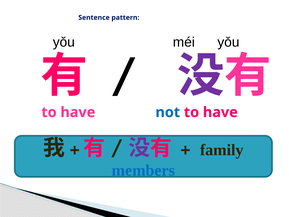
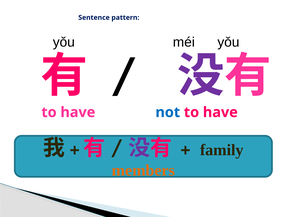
members colour: blue -> orange (143, 170)
